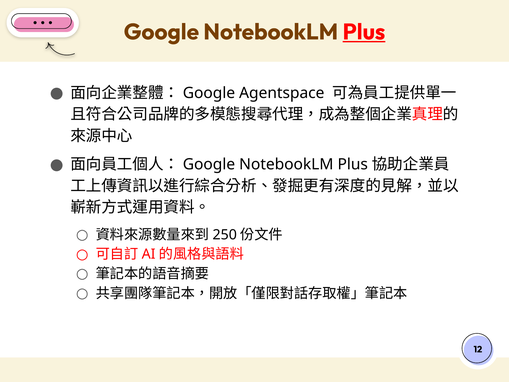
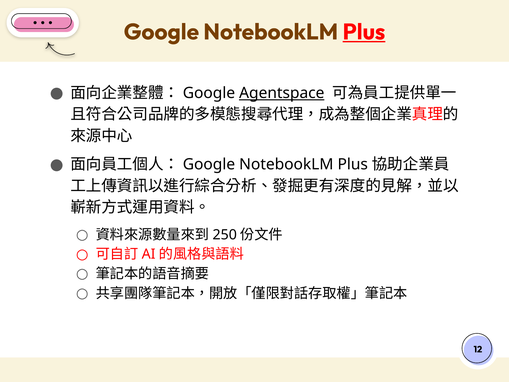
Agentspace underline: none -> present (282, 93)
